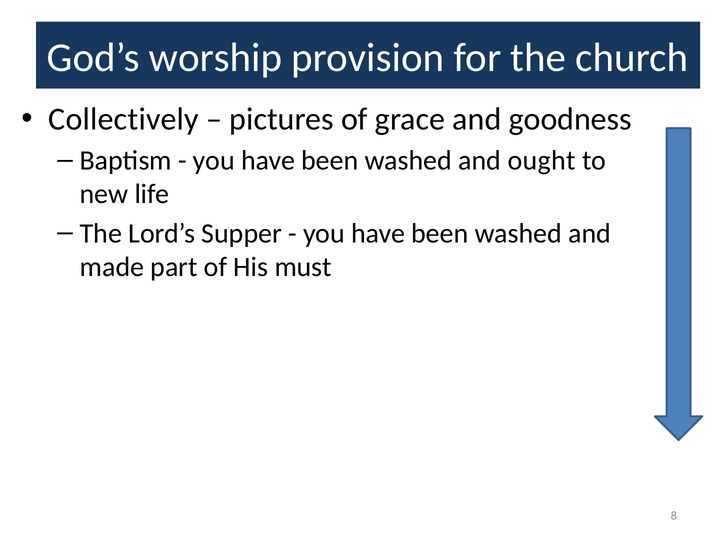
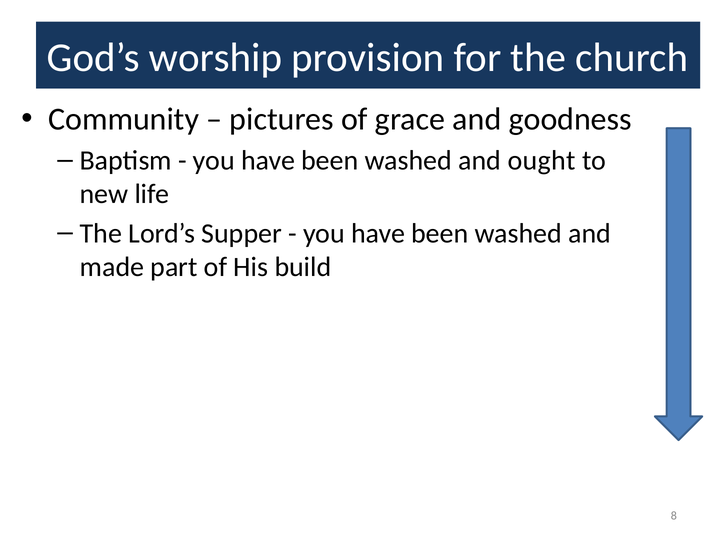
Collectively: Collectively -> Community (124, 119)
must: must -> build (303, 267)
